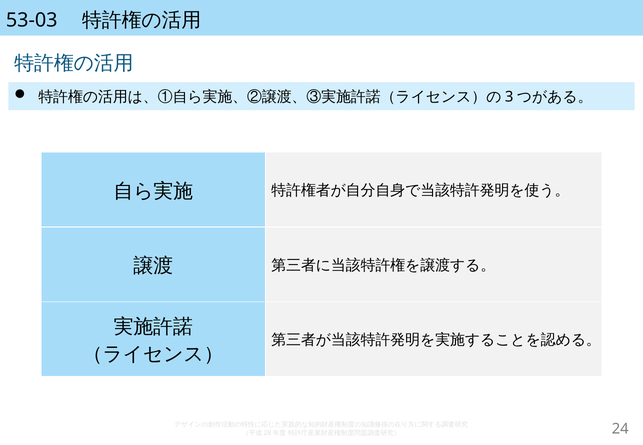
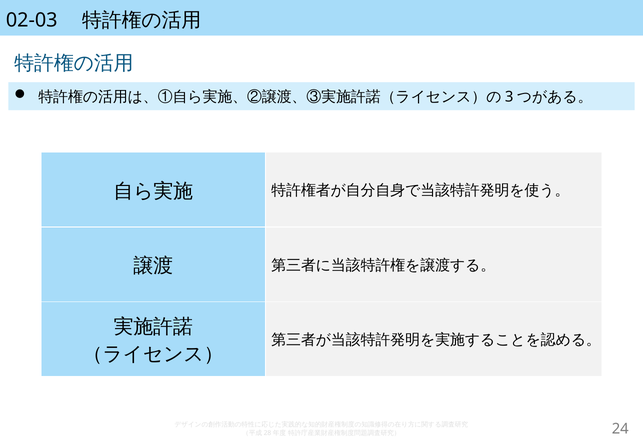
53-03: 53-03 -> 02-03 (32, 20)
